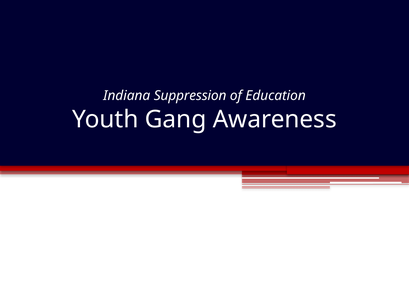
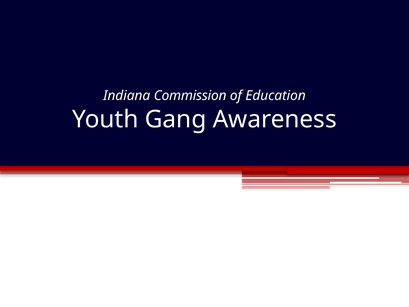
Suppression: Suppression -> Commission (190, 96)
